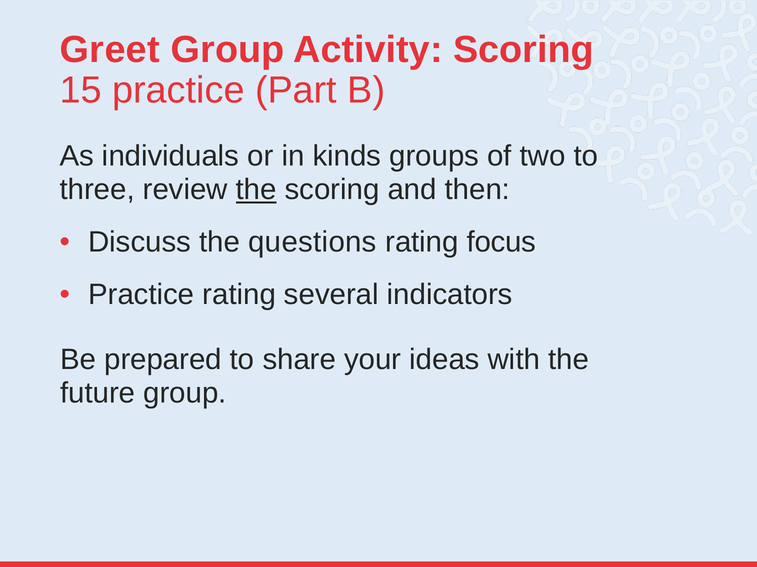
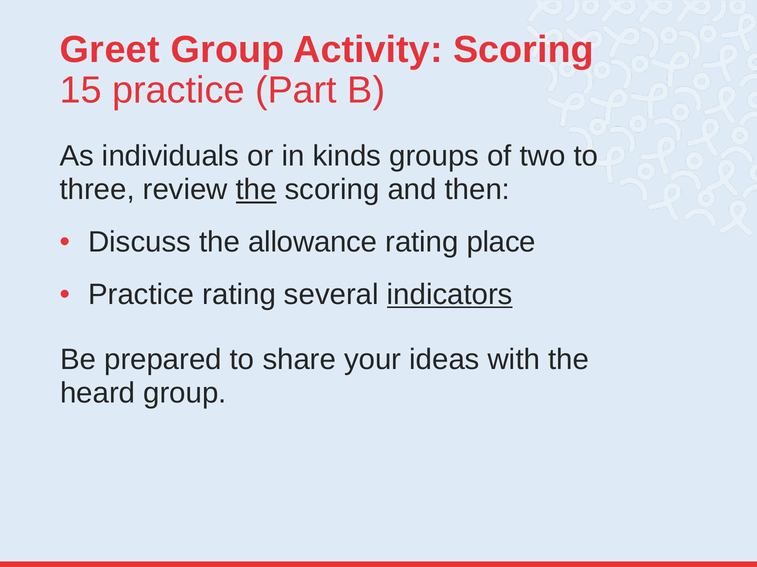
questions: questions -> allowance (313, 243)
focus: focus -> place (501, 243)
indicators underline: none -> present (450, 295)
future: future -> heard (98, 394)
